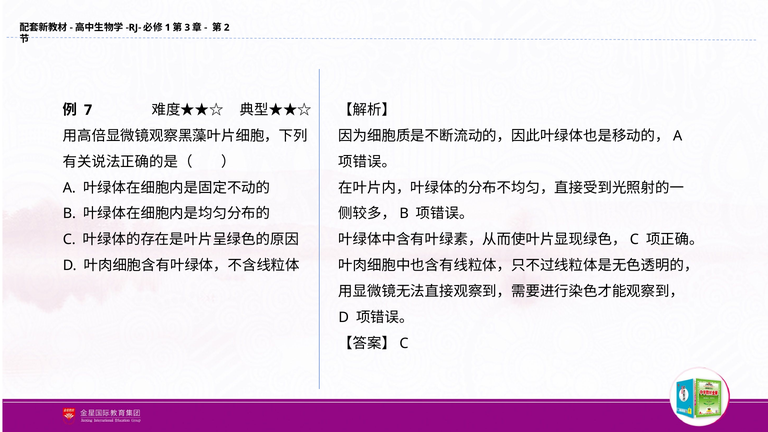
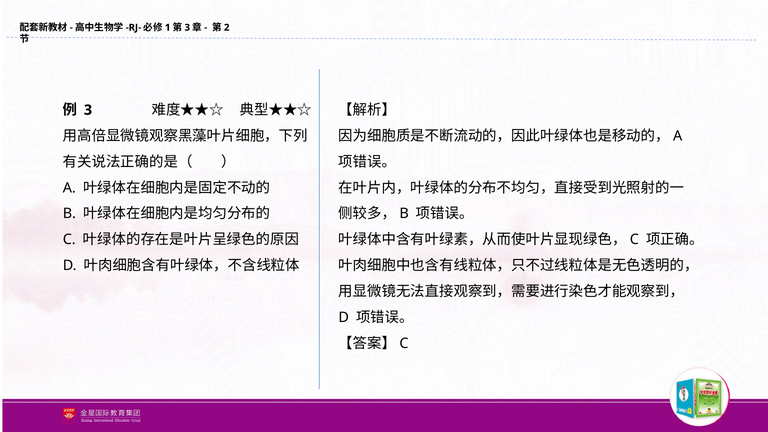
7: 7 -> 3 (88, 110)
